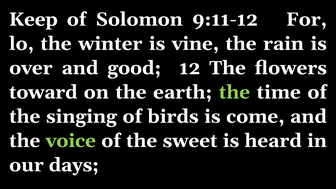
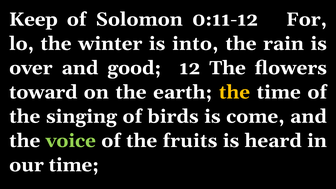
9:11-12: 9:11-12 -> 0:11-12 (225, 19)
vine: vine -> into (195, 44)
the colour: light green -> yellow (234, 92)
sweet: sweet -> fruits (190, 141)
our days: days -> time (74, 165)
